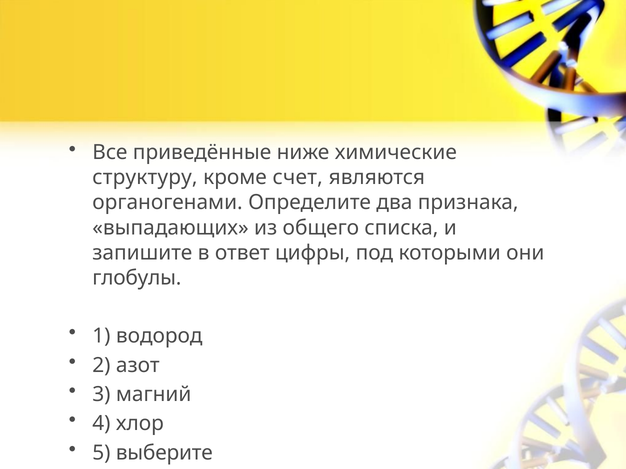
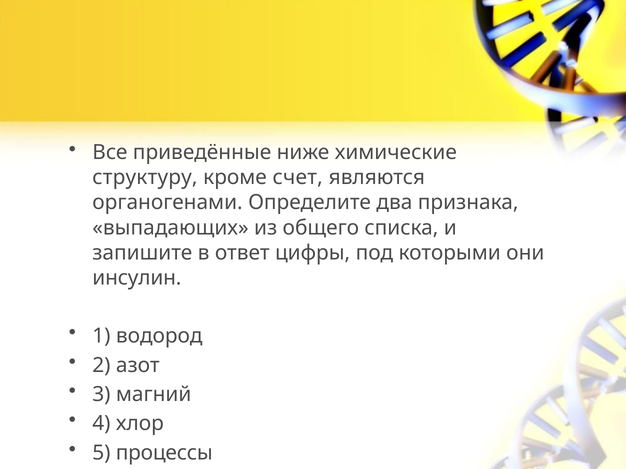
глобулы: глобулы -> инсулин (137, 278)
выберите: выберите -> процессы (164, 453)
